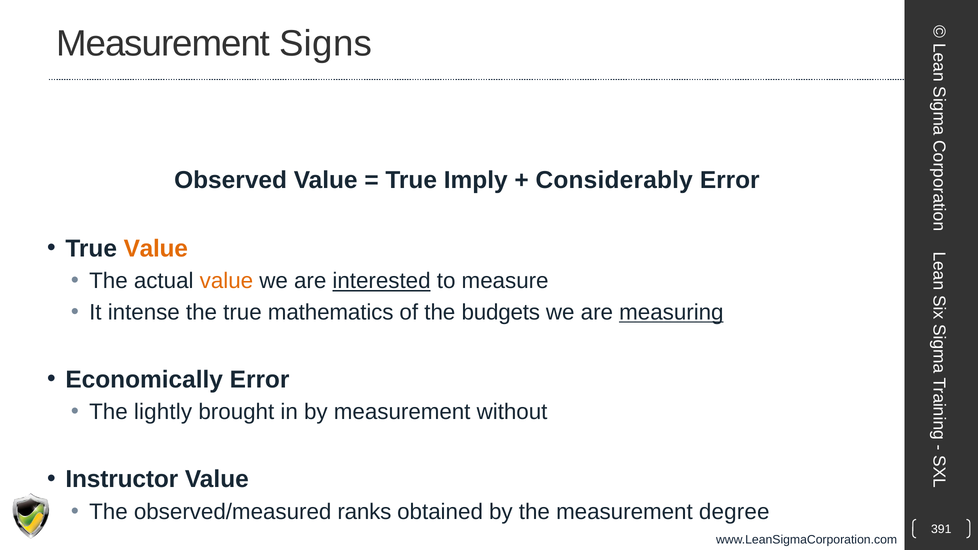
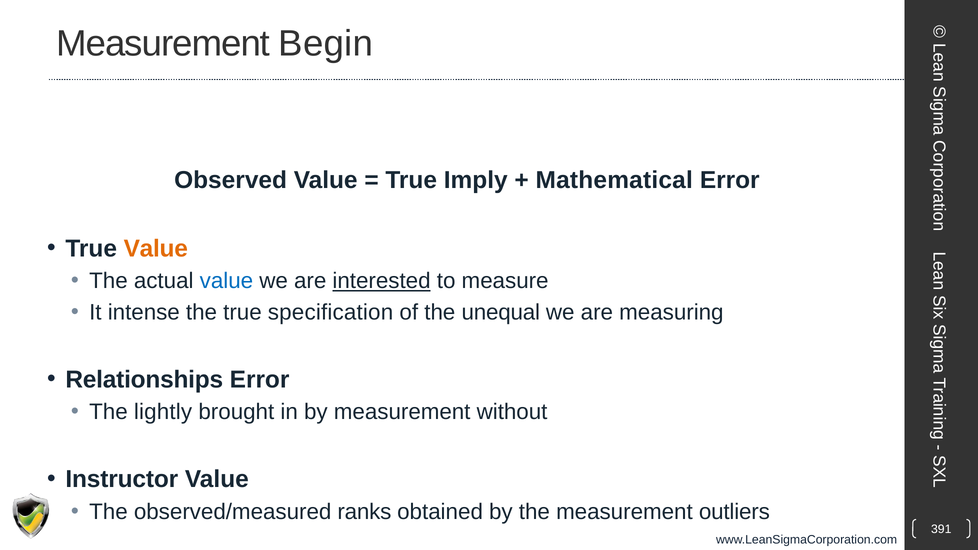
Signs: Signs -> Begin (326, 43)
Considerably: Considerably -> Mathematical (614, 180)
value colour: orange -> blue (226, 281)
mathematics: mathematics -> specification (331, 312)
budgets: budgets -> unequal (501, 312)
measuring underline: present -> none (671, 312)
Economically: Economically -> Relationships (144, 380)
degree: degree -> outliers (734, 512)
